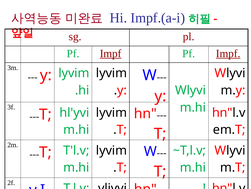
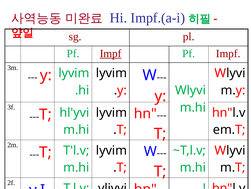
Impf underline: present -> none (228, 53)
